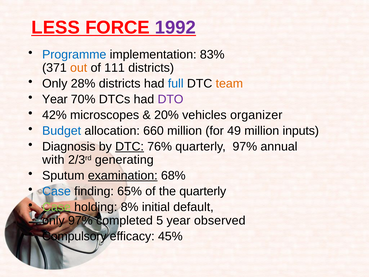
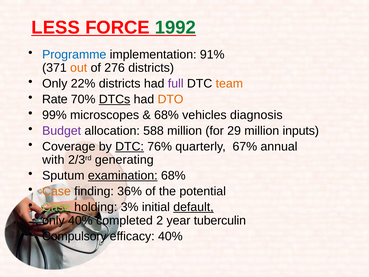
1992 colour: purple -> green (175, 27)
83%: 83% -> 91% (212, 55)
111: 111 -> 276 (115, 68)
28%: 28% -> 22% (83, 84)
full colour: blue -> purple (176, 84)
Year: Year -> Rate (55, 99)
DTCs underline: none -> present (115, 99)
DTO colour: purple -> orange (171, 99)
42%: 42% -> 99% (54, 115)
20%: 20% -> 68% (166, 115)
organizer: organizer -> diagnosis (256, 115)
Budget colour: blue -> purple (62, 131)
660: 660 -> 588 (154, 131)
49: 49 -> 29 (234, 131)
Diagnosis: Diagnosis -> Coverage (69, 146)
quarterly 97%: 97% -> 67% (245, 146)
Case colour: blue -> orange (56, 191)
65%: 65% -> 36% (130, 191)
the quarterly: quarterly -> potential (203, 191)
8%: 8% -> 3% (130, 207)
default underline: none -> present (193, 207)
only 97%: 97% -> 40% (80, 220)
5: 5 -> 2 (160, 220)
observed: observed -> tuberculin (220, 220)
efficacy 45%: 45% -> 40% (170, 236)
